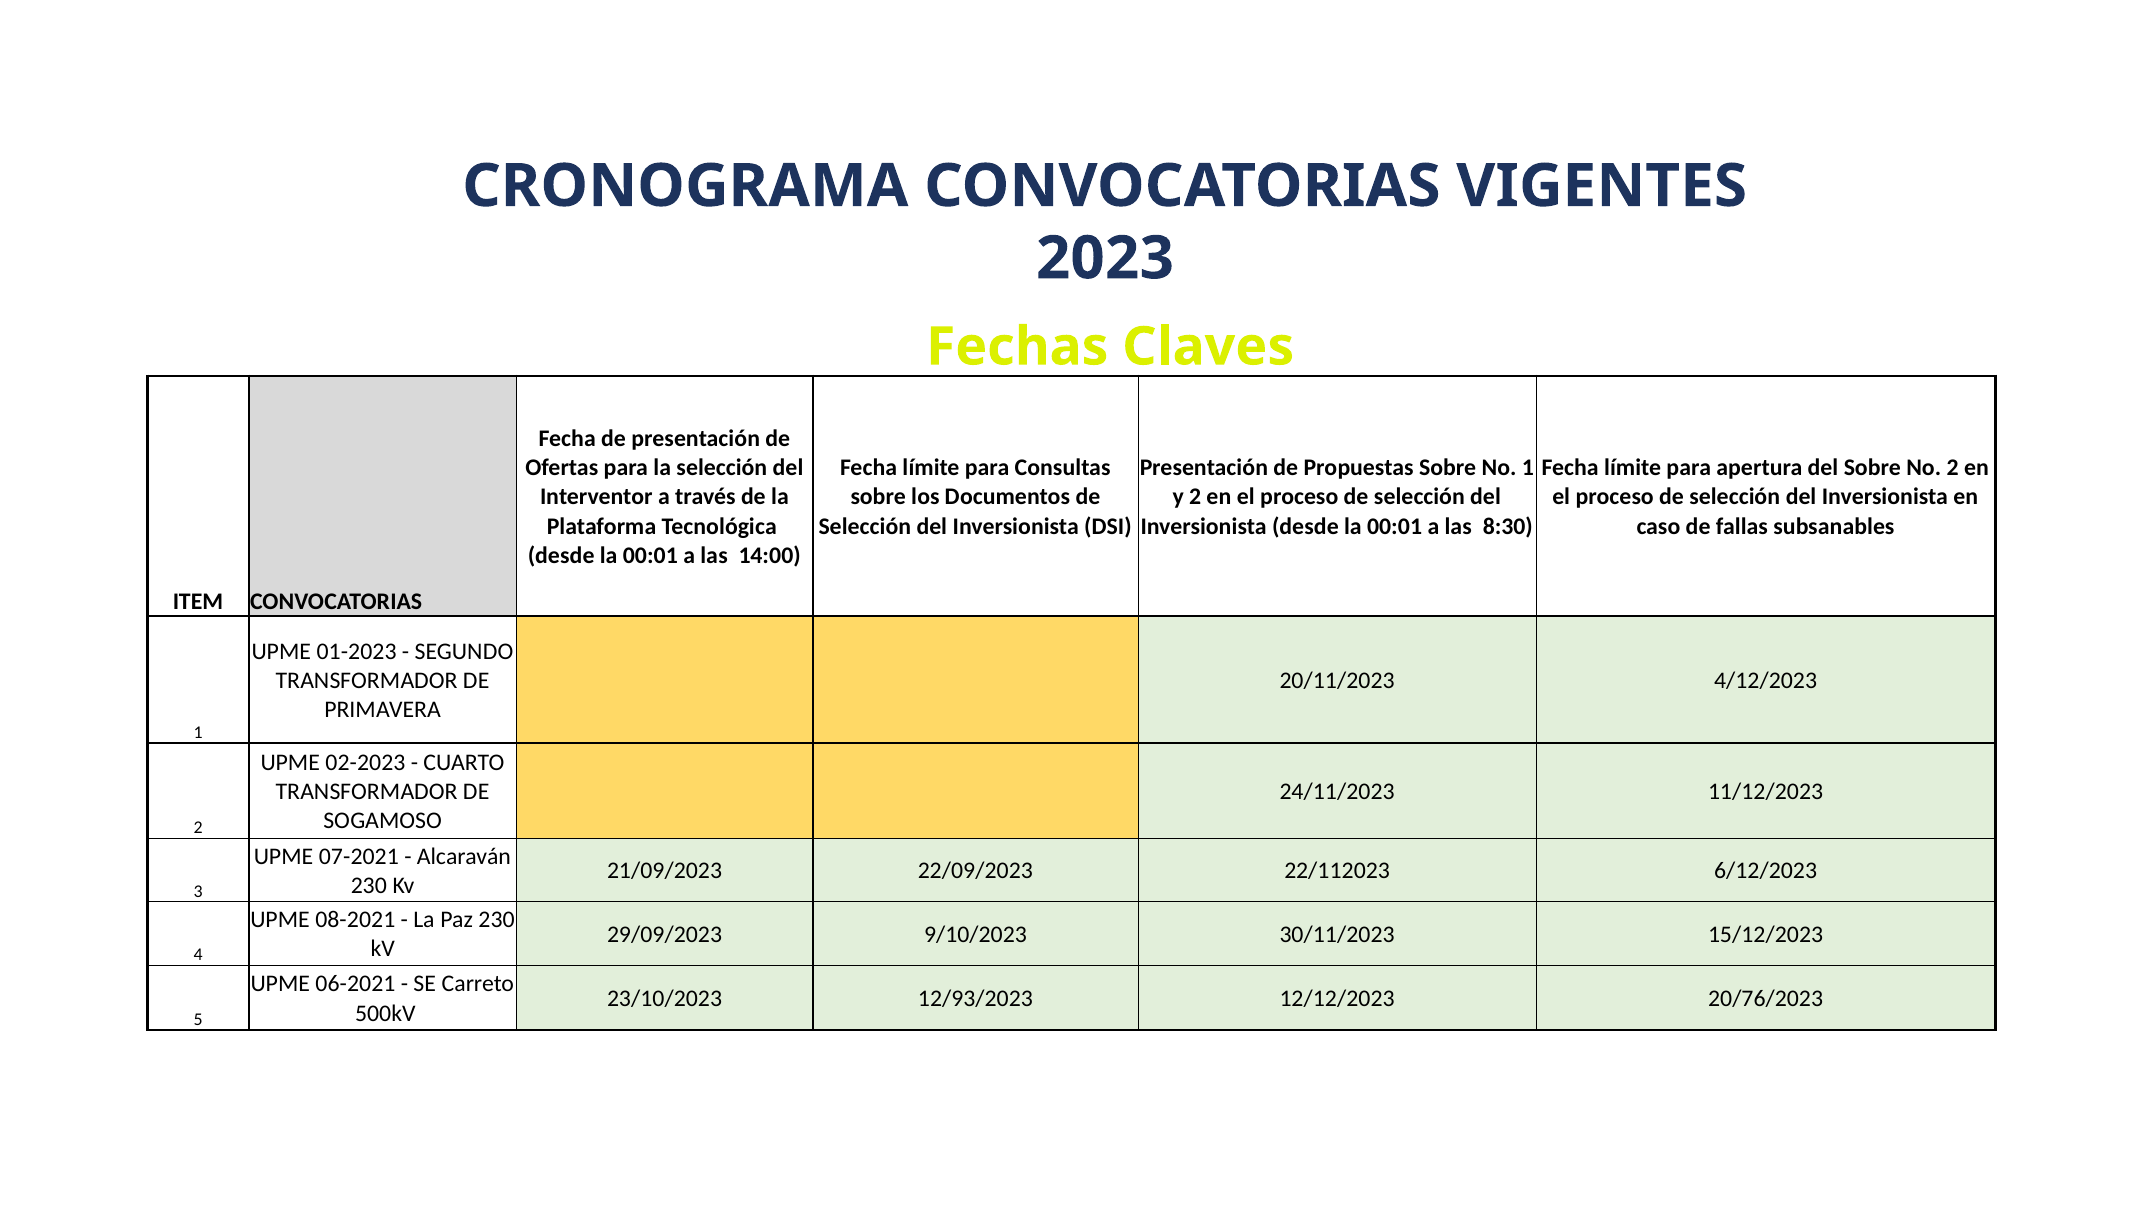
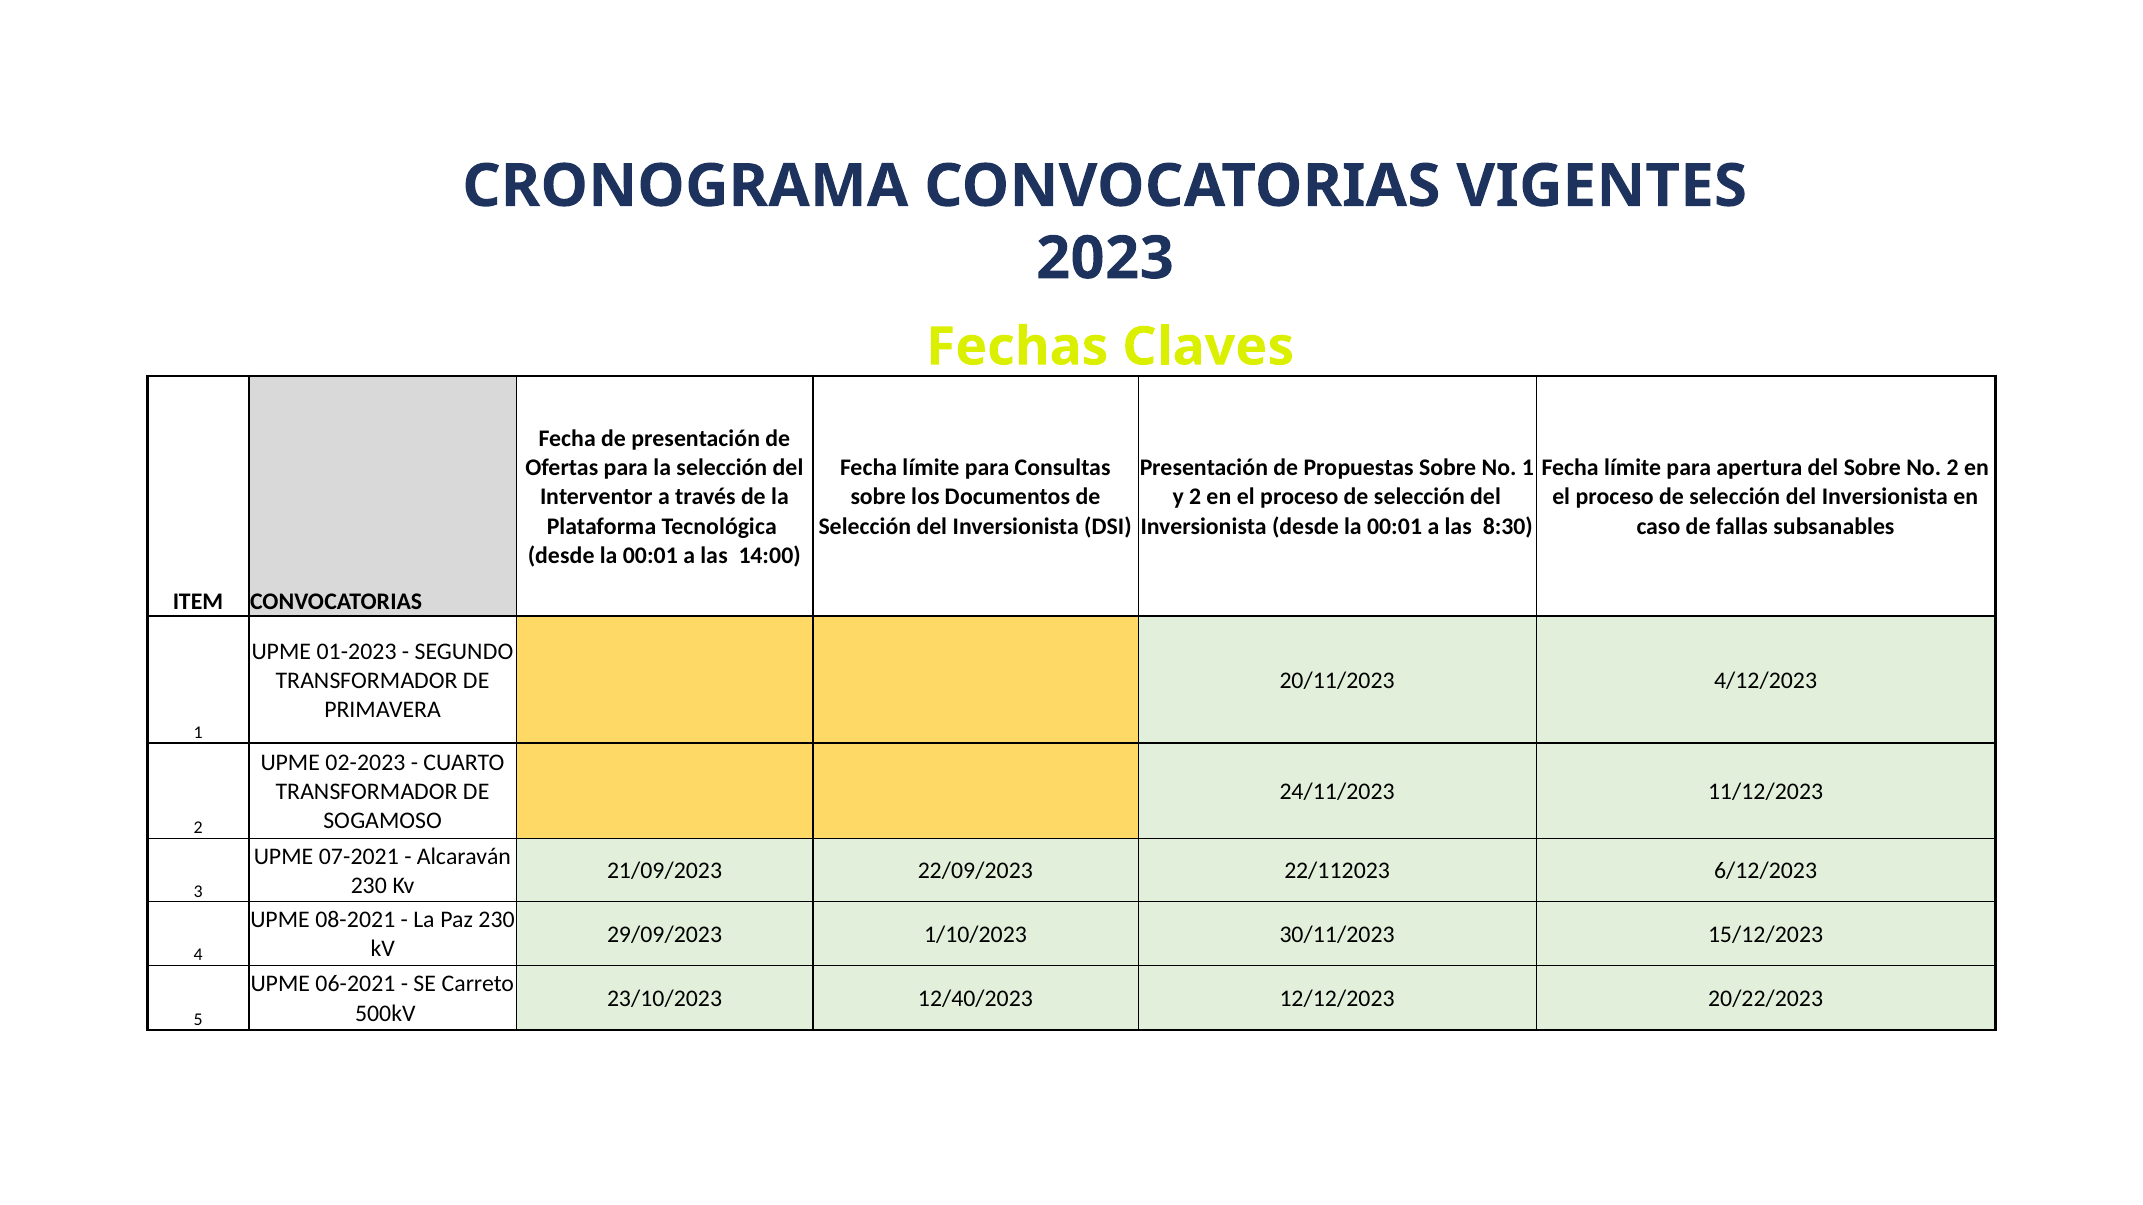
9/10/2023: 9/10/2023 -> 1/10/2023 (975, 935)
12/93/2023: 12/93/2023 -> 12/40/2023 (975, 999)
20/76/2023: 20/76/2023 -> 20/22/2023 (1766, 999)
